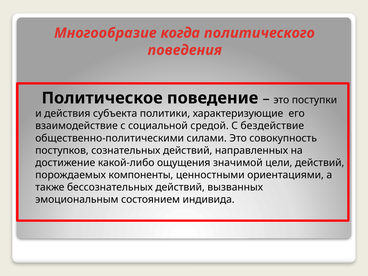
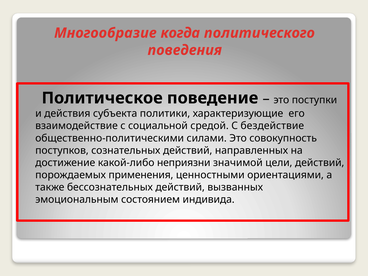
ощущения: ощущения -> неприязни (184, 163)
компоненты: компоненты -> применения (141, 175)
